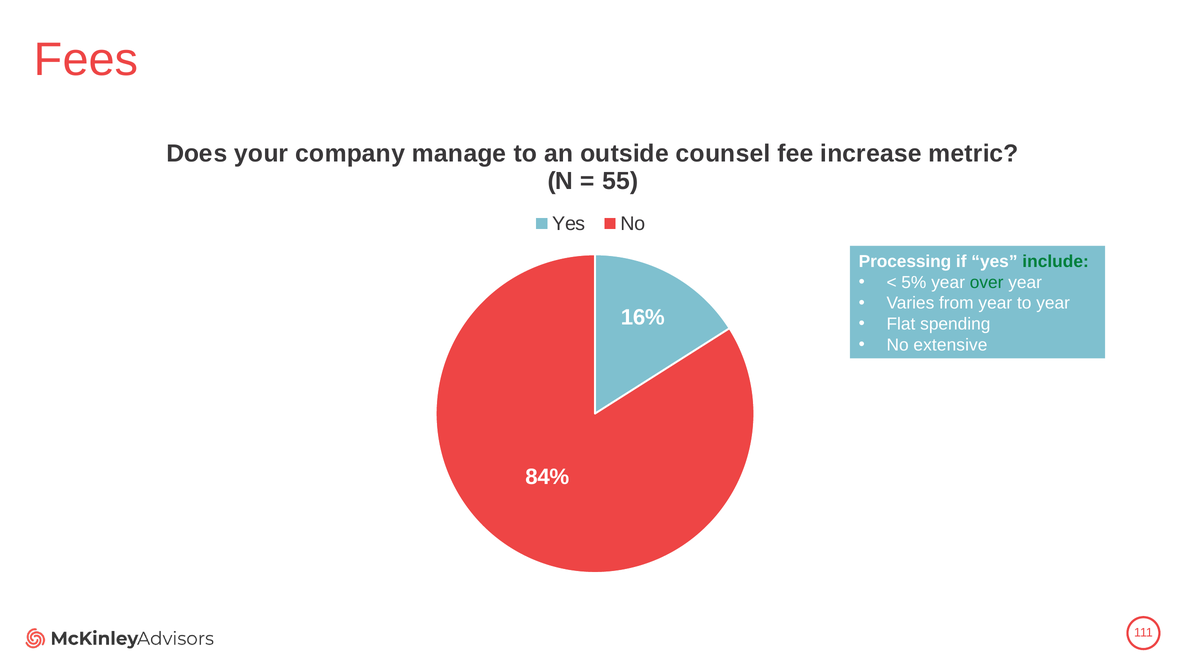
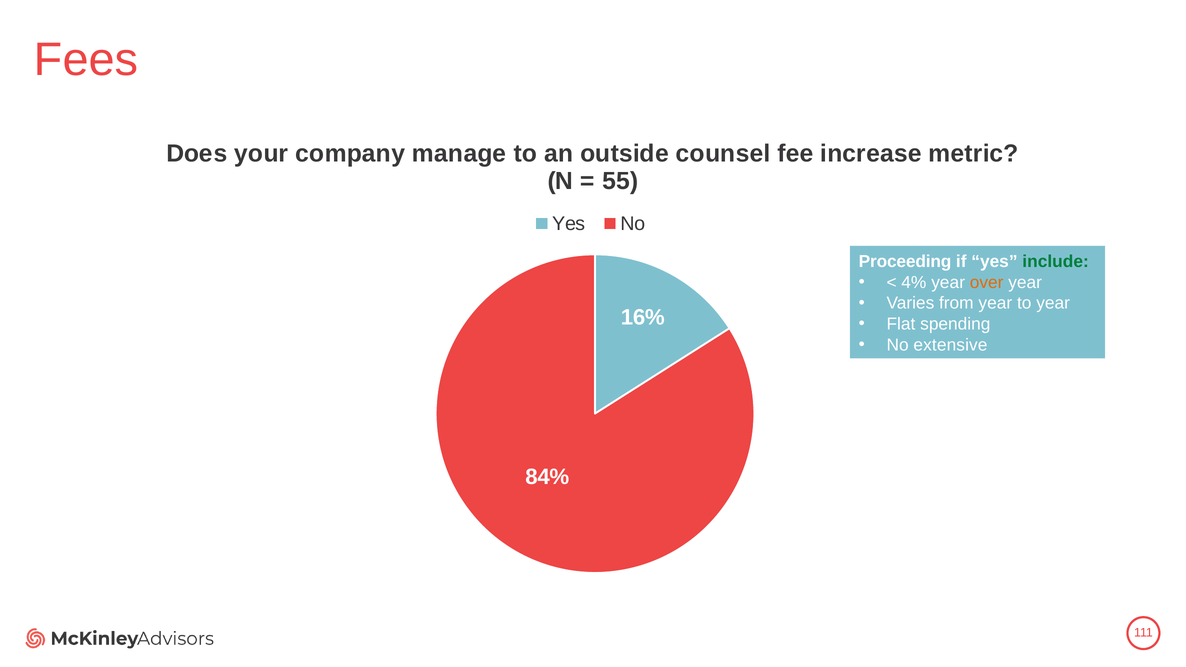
Processing: Processing -> Proceeding (905, 262)
5%: 5% -> 4% (914, 283)
over colour: green -> orange (987, 283)
